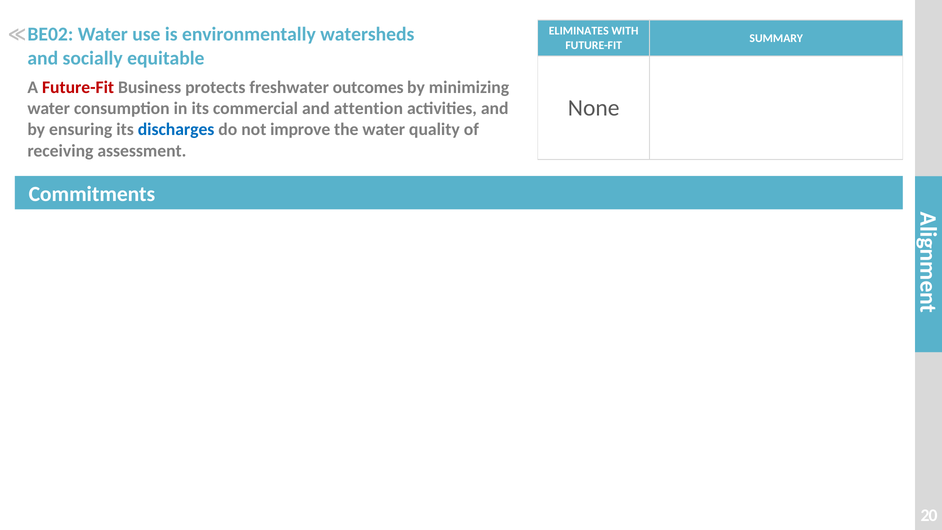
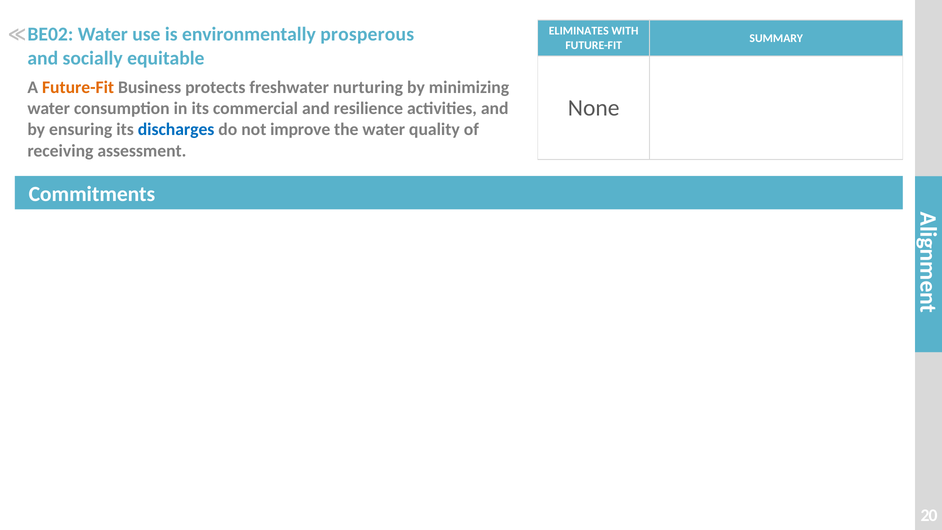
watersheds: watersheds -> prosperous (367, 34)
Future-Fit colour: red -> orange (78, 87)
outcomes: outcomes -> nurturing (368, 87)
attention: attention -> resilience (368, 108)
